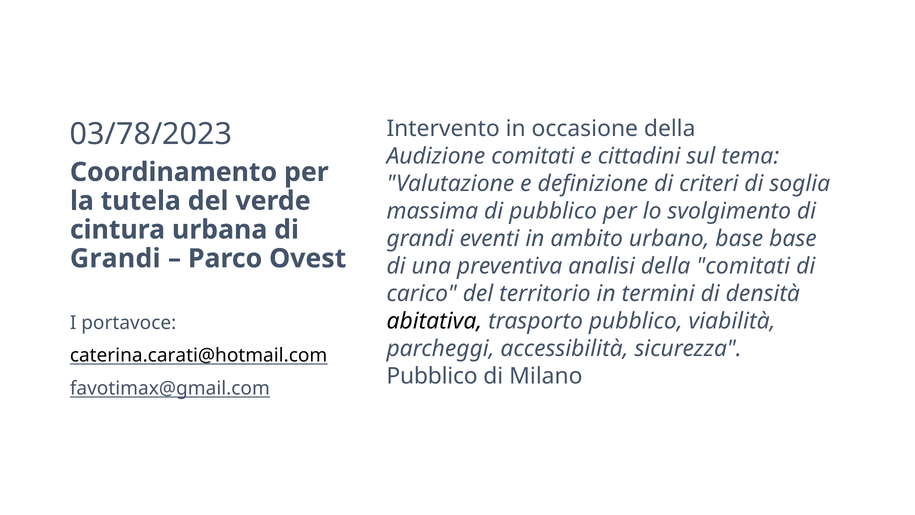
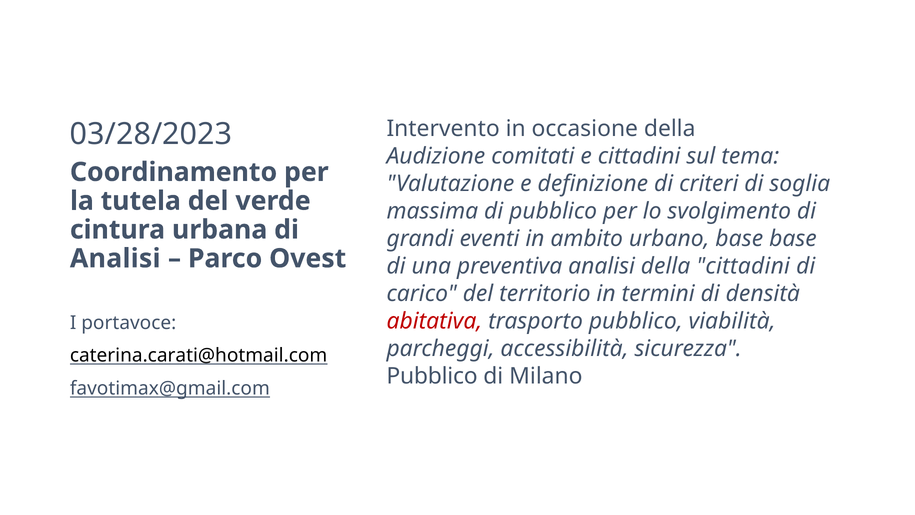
03/78/2023: 03/78/2023 -> 03/28/2023 (151, 134)
Grandi: Grandi -> Analisi (115, 258)
della comitati: comitati -> cittadini (743, 266)
abitativa colour: black -> red (434, 321)
